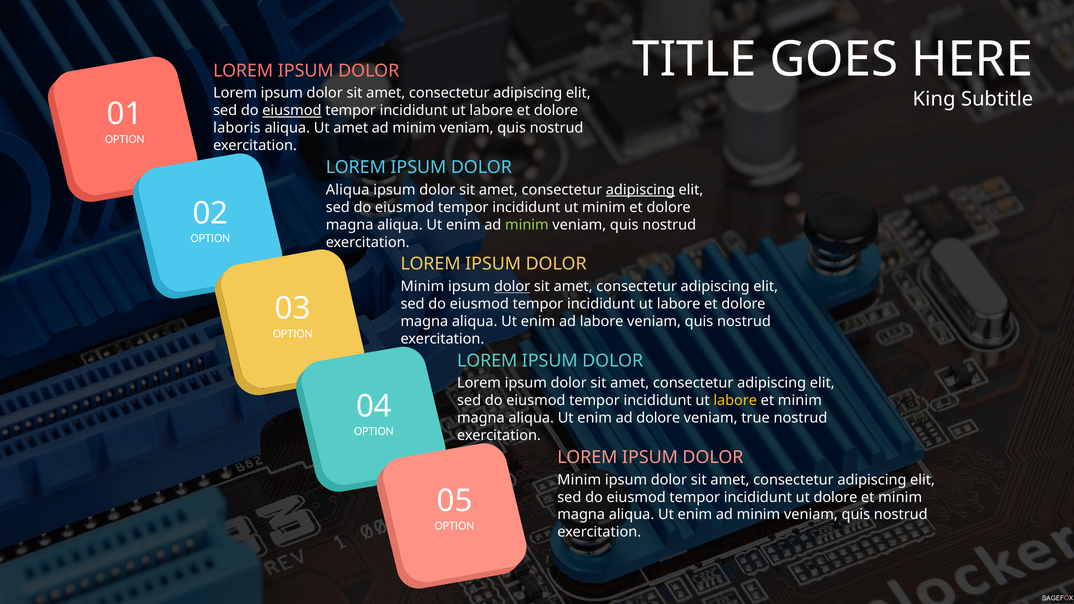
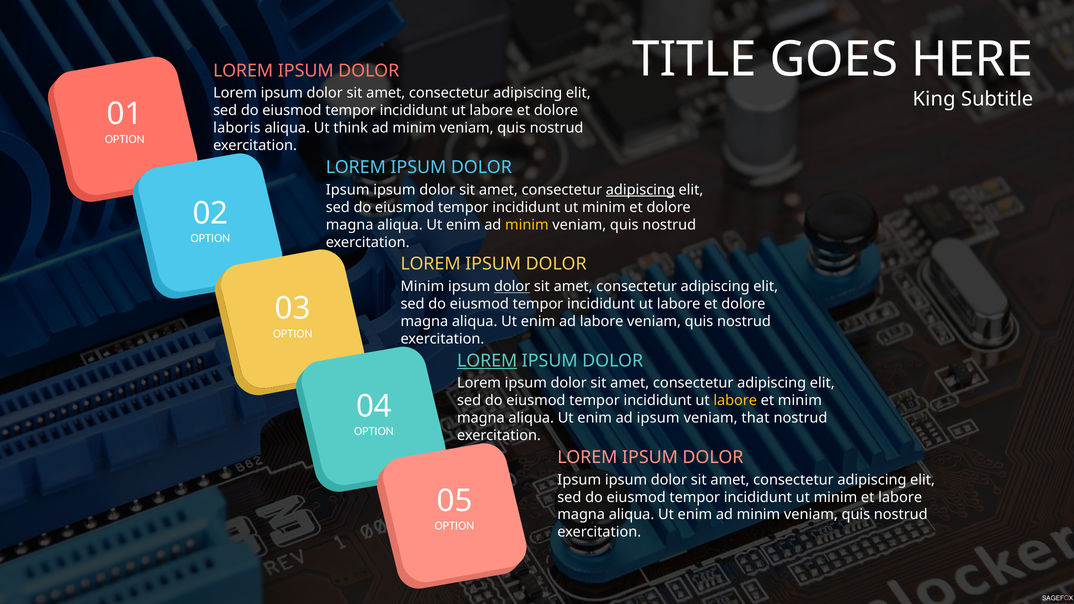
eiusmod underline: present -> none (292, 111)
Ut amet: amet -> think (351, 128)
Aliqua: Aliqua -> Ipsum (348, 190)
minim colour: light green -> yellow (527, 225)
LOREM underline: none -> present (487, 361)
ad dolore: dolore -> ipsum (658, 418)
true: true -> that (755, 418)
Minim: Minim -> Ipsum (579, 480)
dolore: dolore -> minim (835, 497)
minim: minim -> labore (900, 497)
